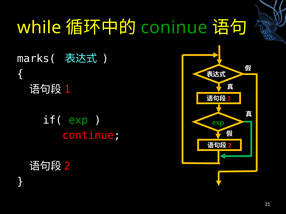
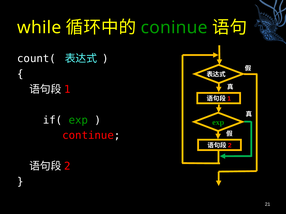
marks(: marks( -> count( (36, 59)
